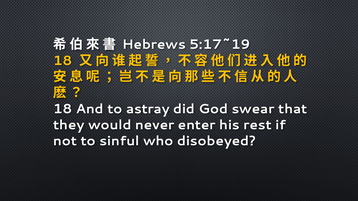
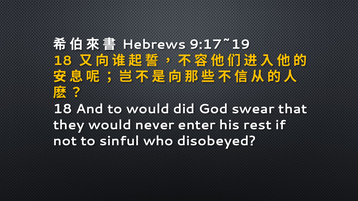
5:17~19: 5:17~19 -> 9:17~19 (220, 45)
to astray: astray -> would (148, 109)
